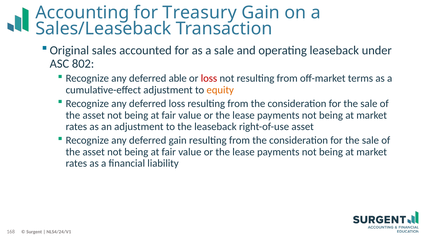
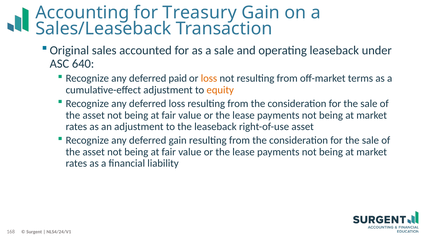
802: 802 -> 640 (83, 64)
able: able -> paid (178, 78)
loss colour: red -> orange (209, 78)
